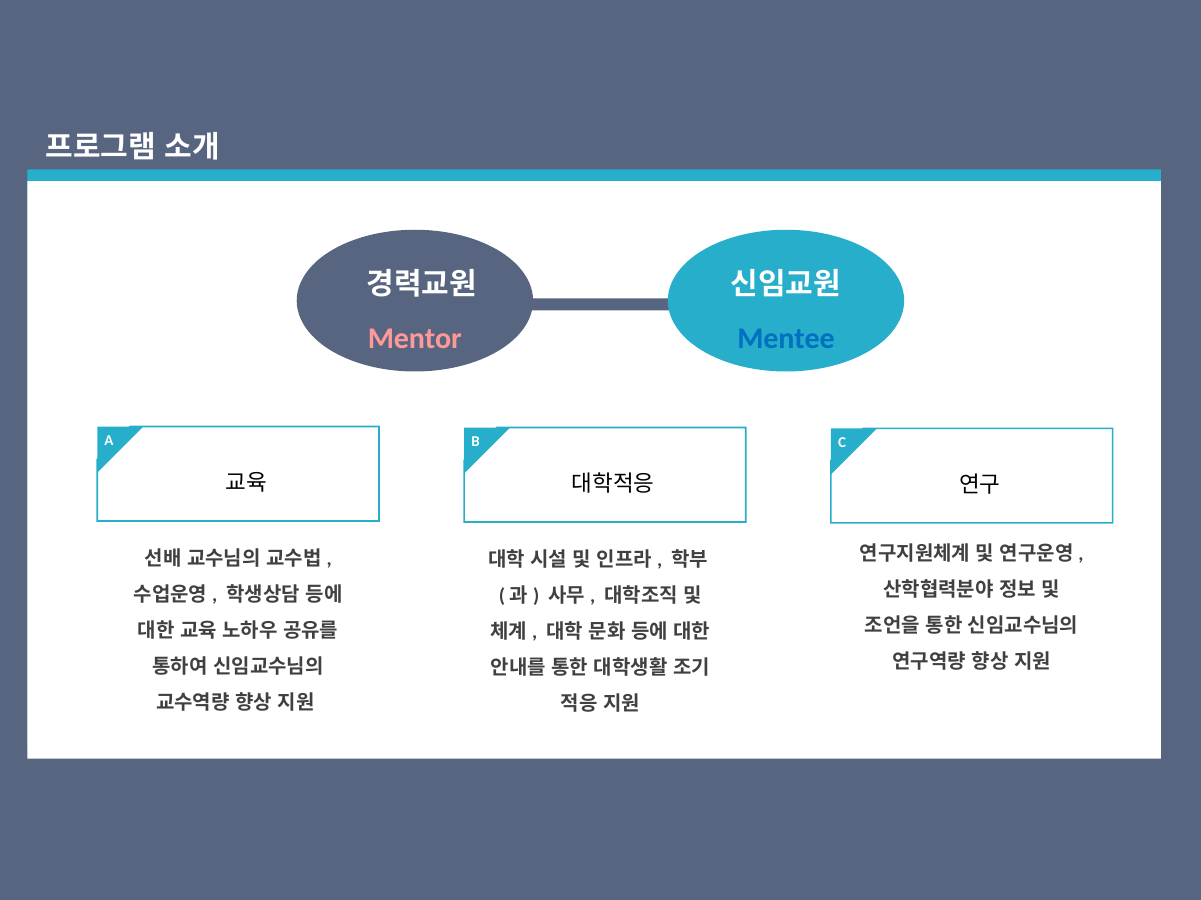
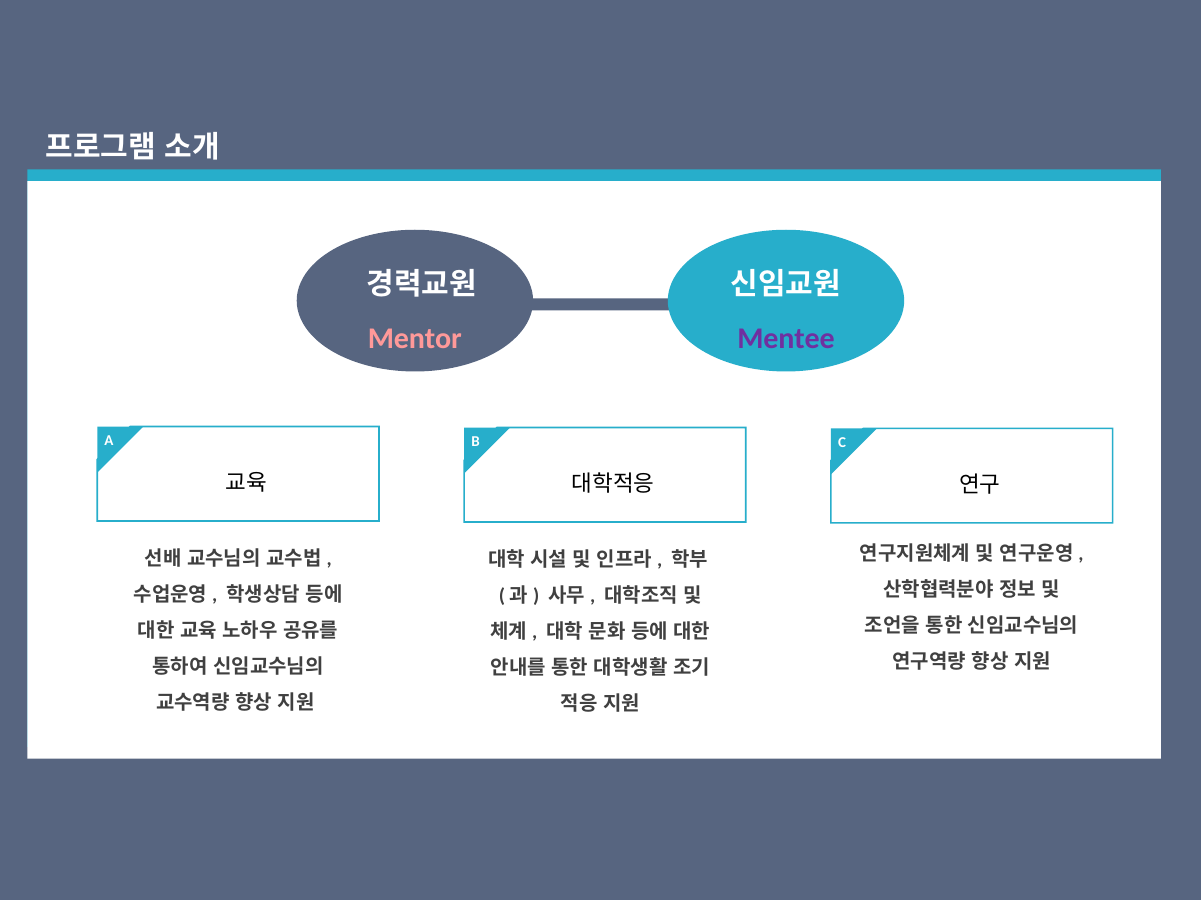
Mentee colour: blue -> purple (786, 339)
